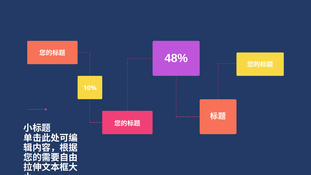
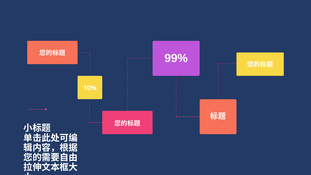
48%: 48% -> 99% (176, 58)
